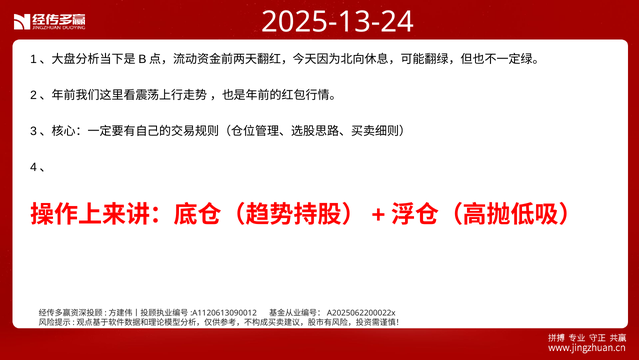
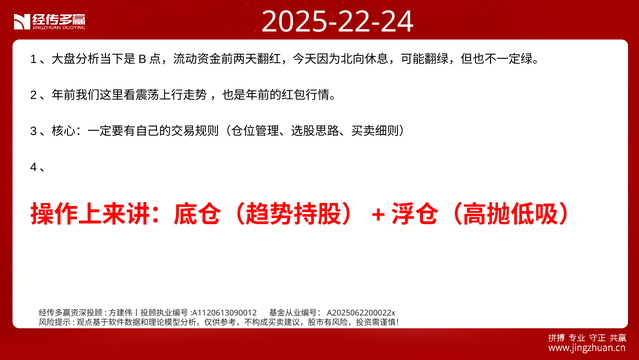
2025-13-24: 2025-13-24 -> 2025-22-24 (337, 22)
